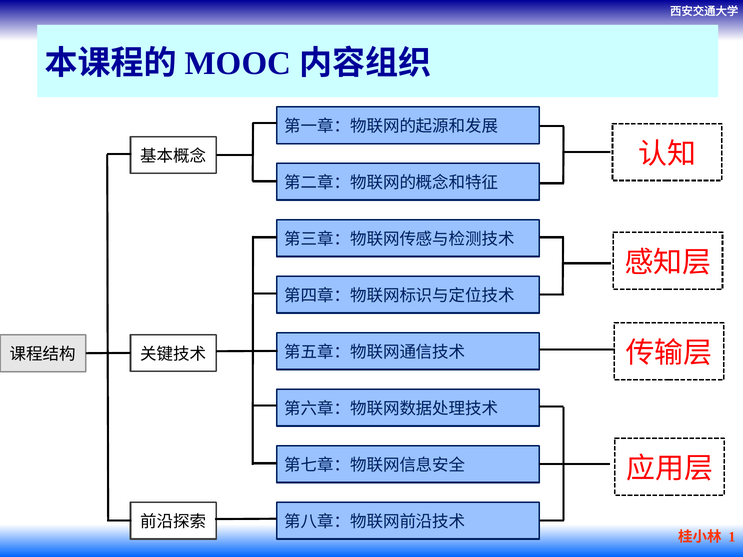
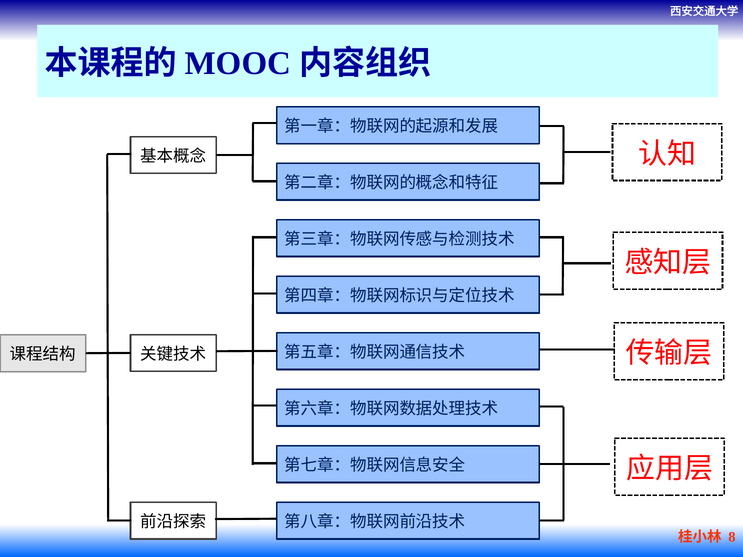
1: 1 -> 8 (732, 537)
